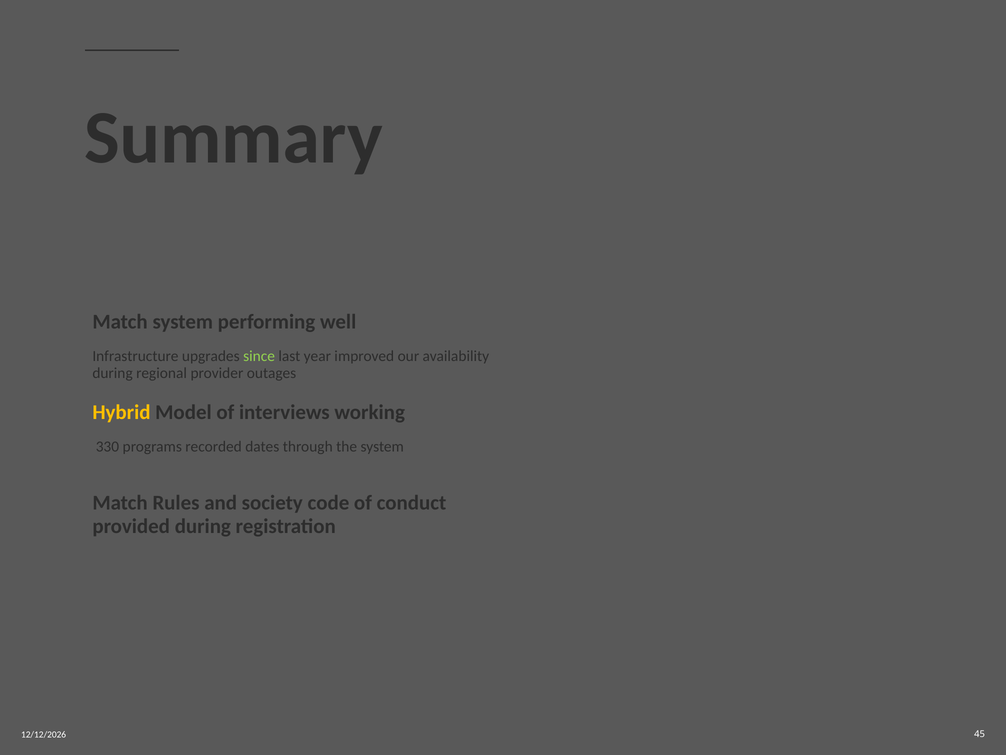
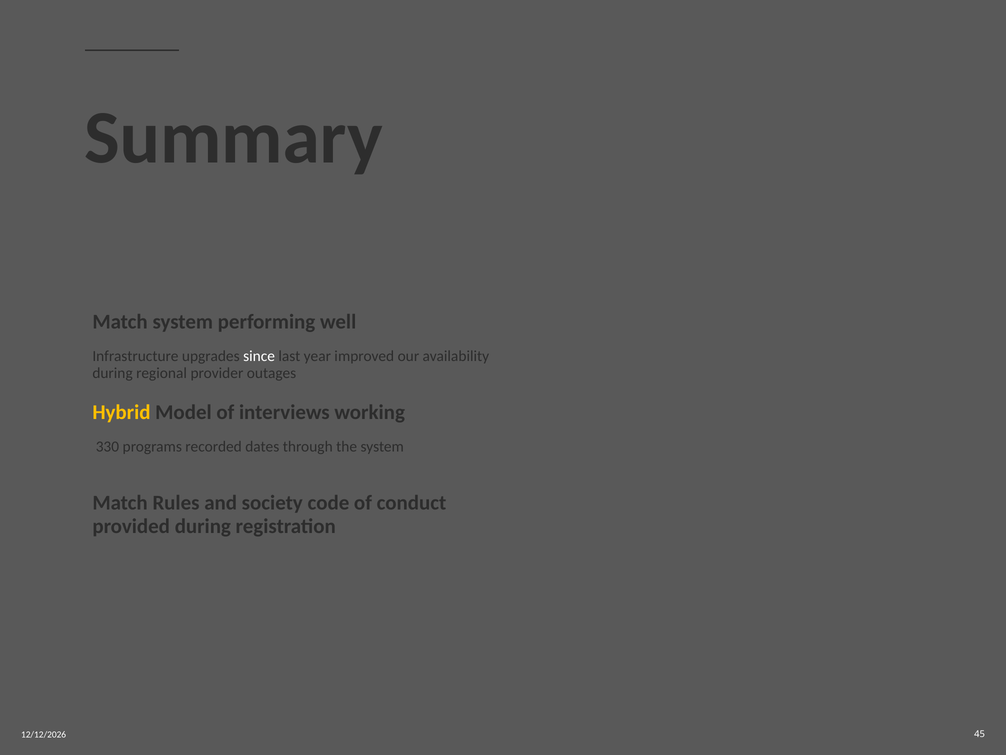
since colour: light green -> white (259, 356)
